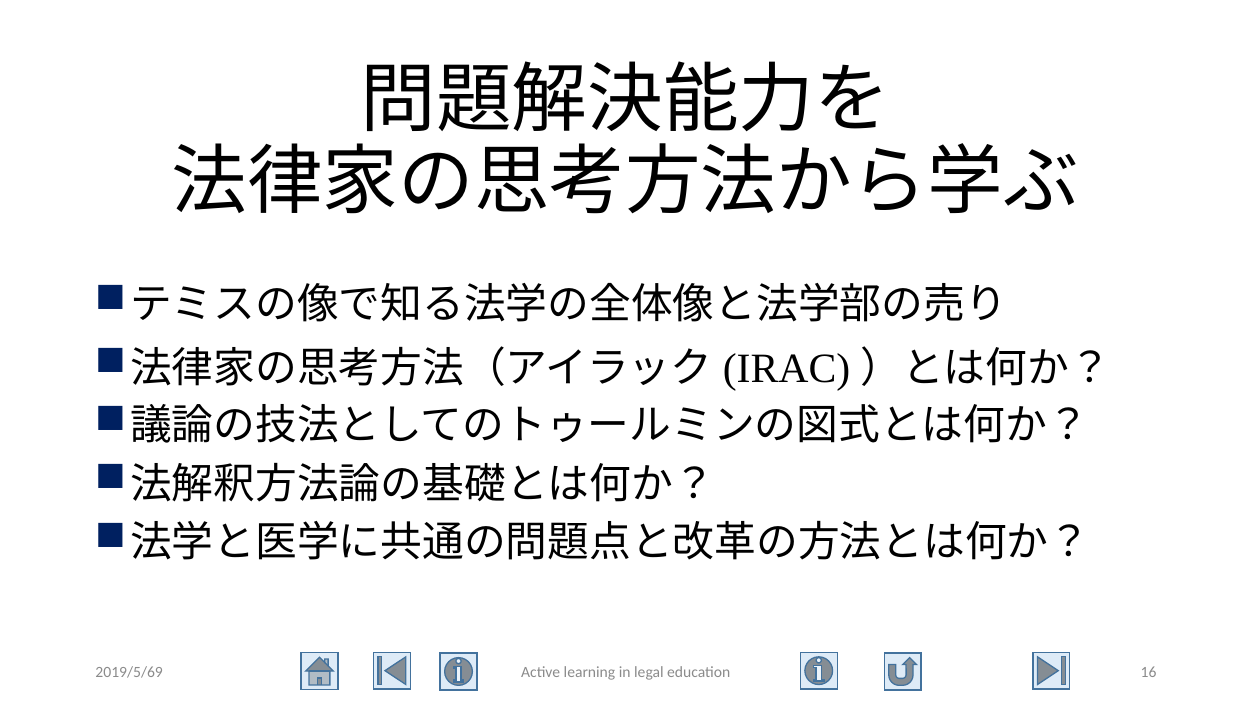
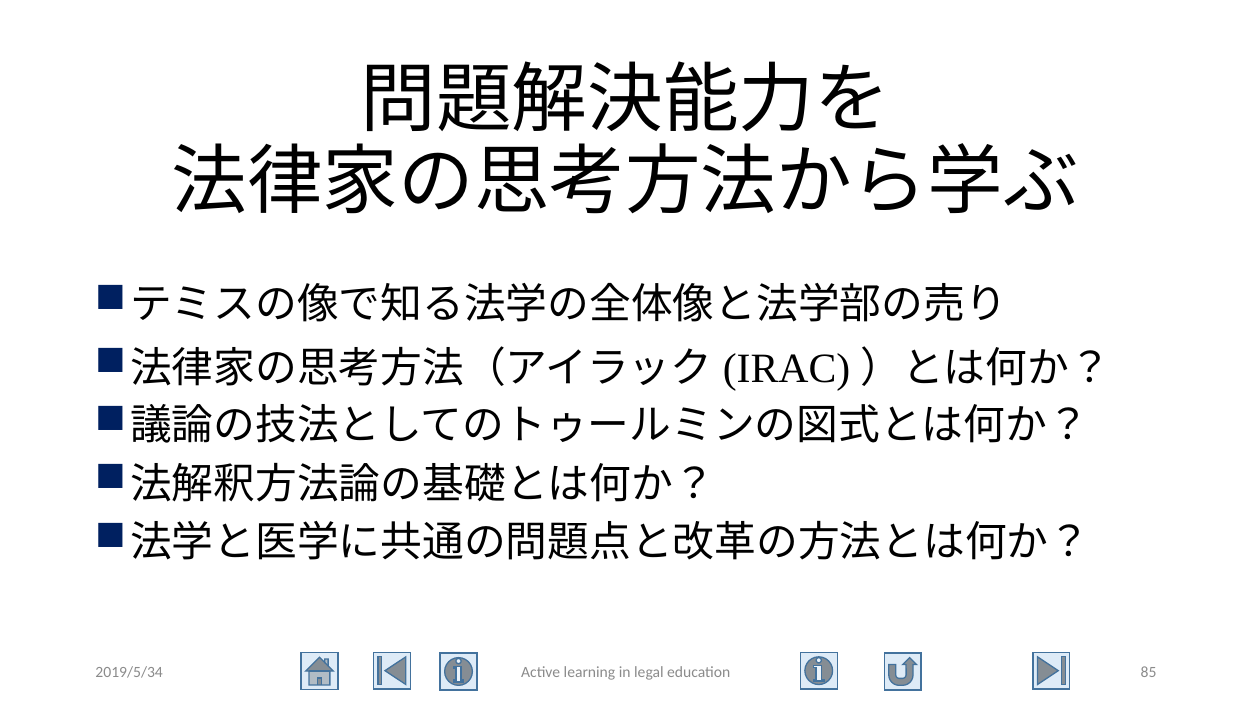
2019/5/69: 2019/5/69 -> 2019/5/34 (129, 673)
16: 16 -> 85 (1149, 672)
